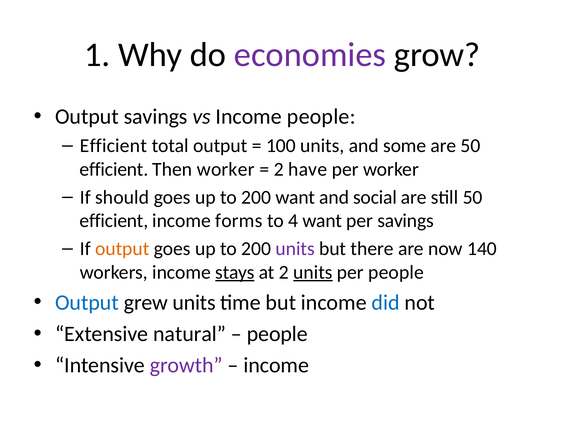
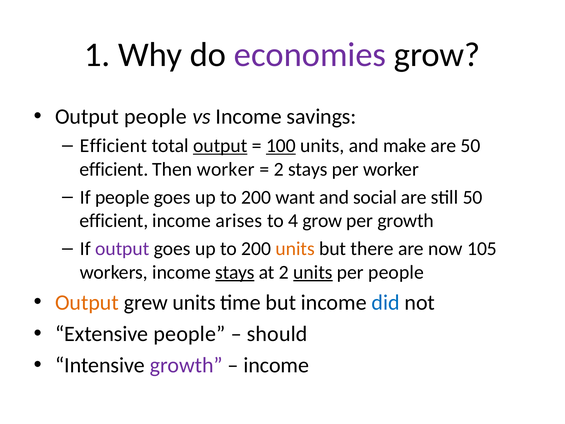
Output savings: savings -> people (155, 116)
Income people: people -> savings (321, 116)
output underline: none -> present (220, 146)
100 underline: none -> present (281, 146)
some: some -> make (405, 146)
2 have: have -> stays (308, 169)
If should: should -> people (122, 197)
forms: forms -> arises (239, 221)
4 want: want -> grow (322, 221)
per savings: savings -> growth (406, 221)
output colour: orange -> purple (122, 249)
units colour: purple -> orange (295, 249)
140: 140 -> 105 (482, 249)
Output colour: blue -> orange (87, 302)
Extensive natural: natural -> people (189, 334)
people: people -> should (277, 334)
